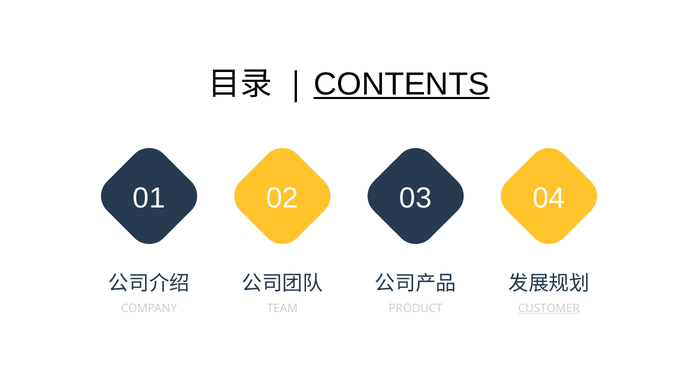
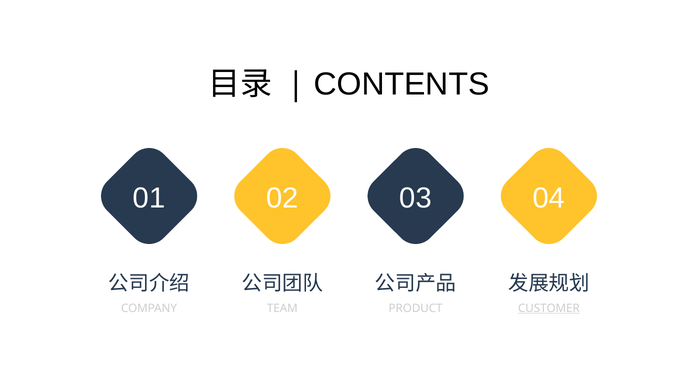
CONTENTS underline: present -> none (401, 84)
